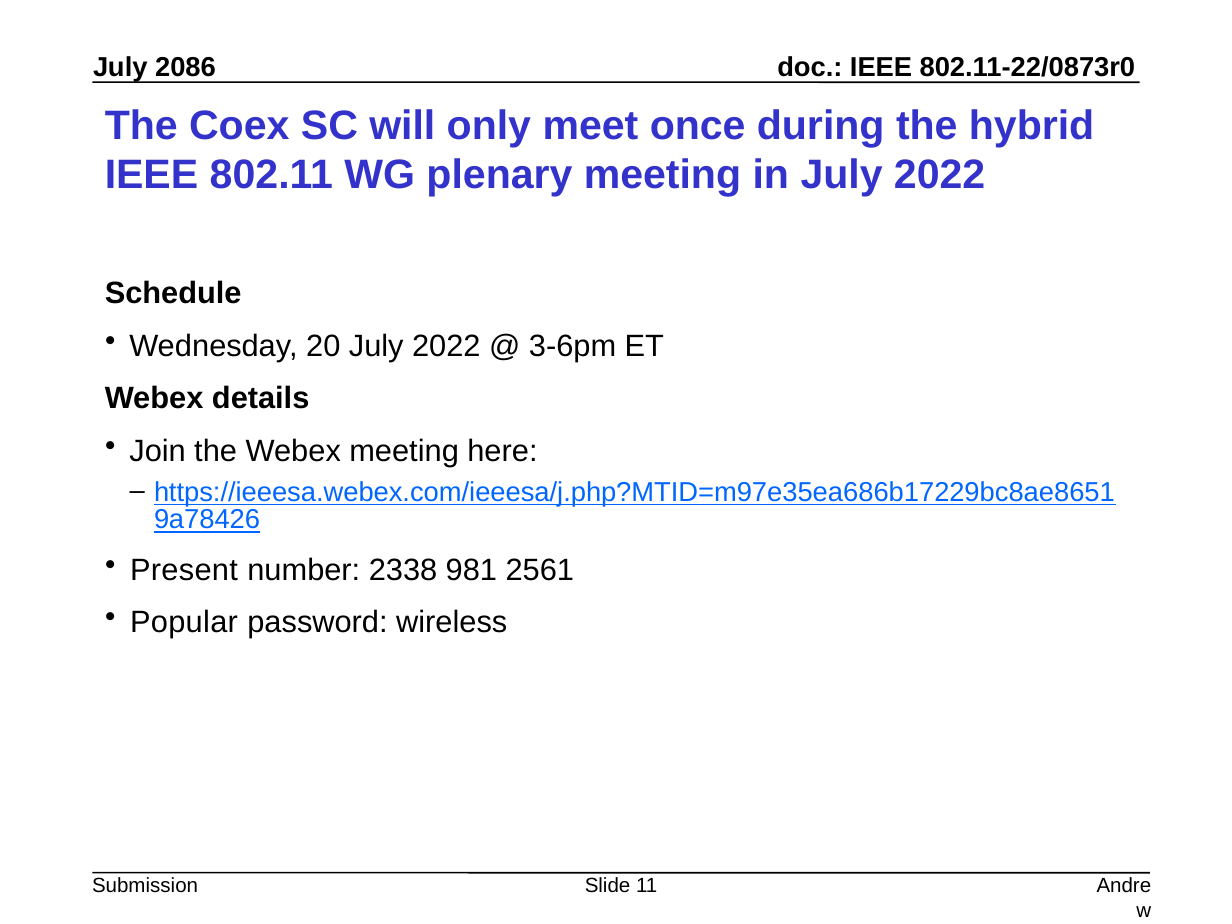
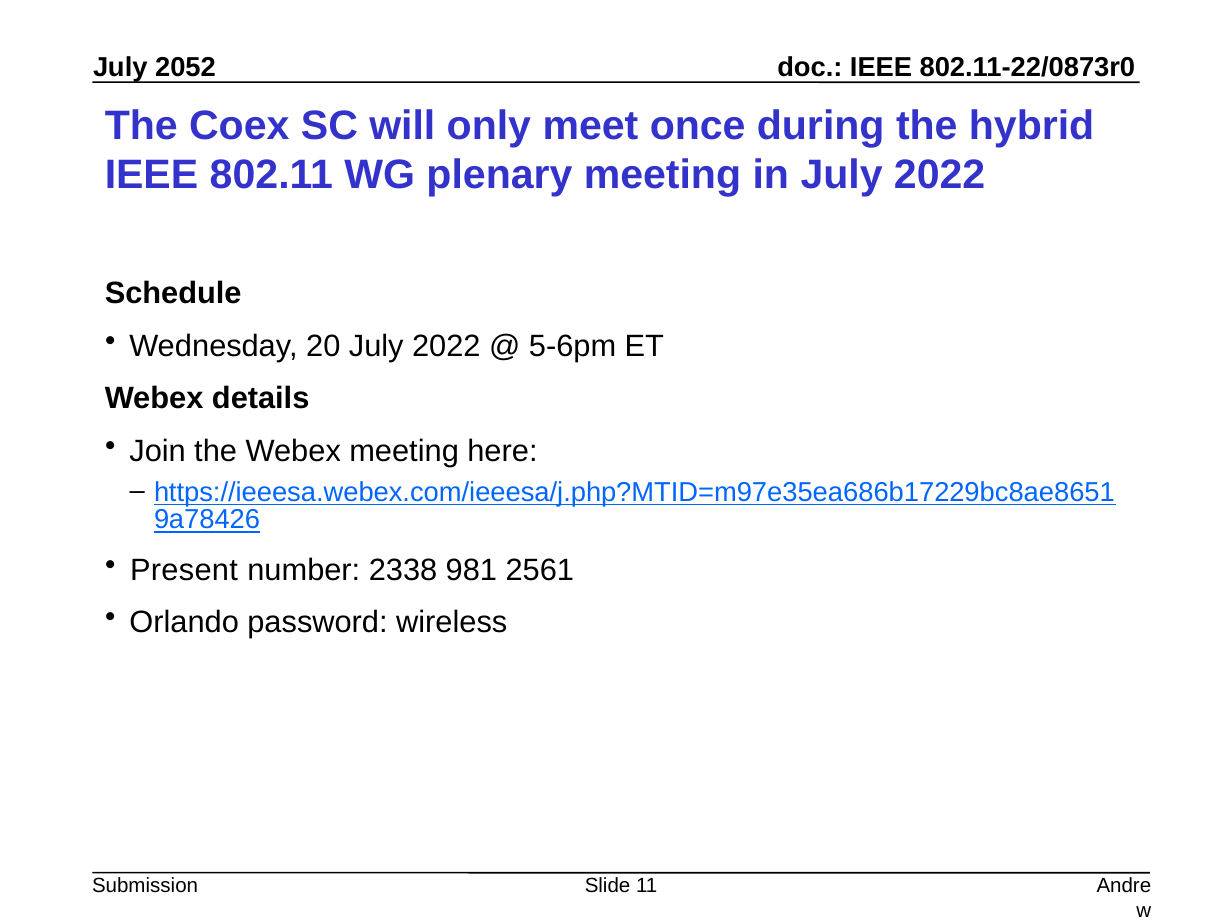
2086: 2086 -> 2052 (185, 68)
3-6pm: 3-6pm -> 5-6pm (573, 346)
Popular: Popular -> Orlando (184, 623)
